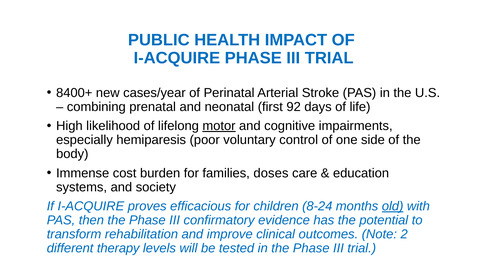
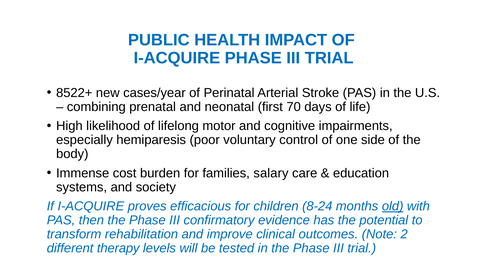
8400+: 8400+ -> 8522+ (74, 93)
92: 92 -> 70 (294, 107)
motor underline: present -> none (219, 126)
doses: doses -> salary (271, 173)
